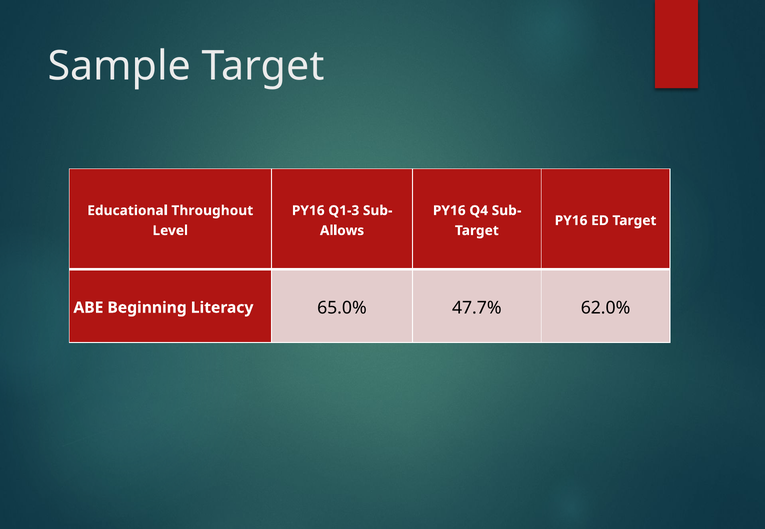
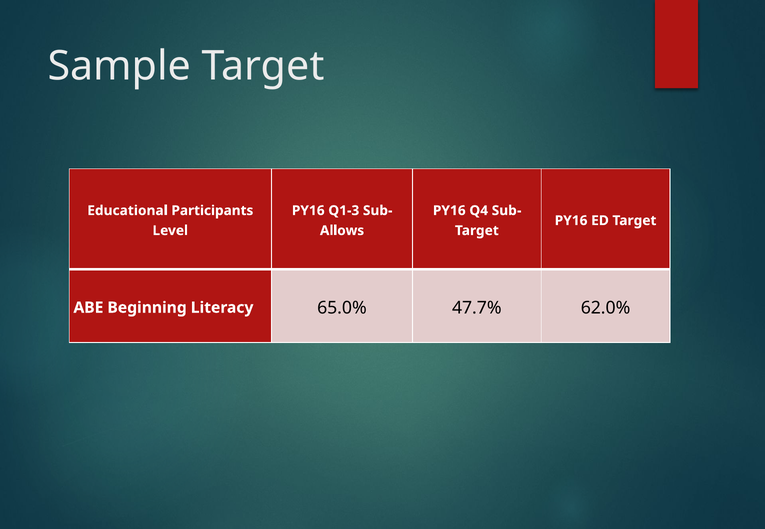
Throughout: Throughout -> Participants (212, 211)
